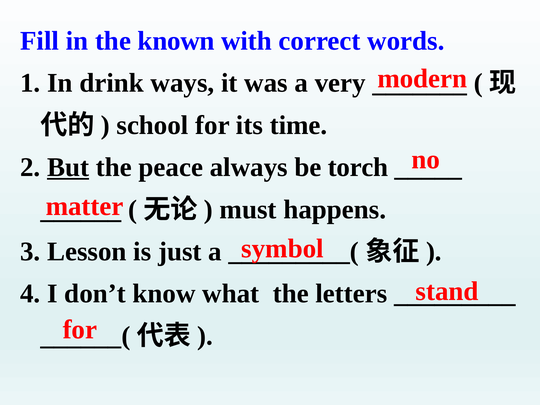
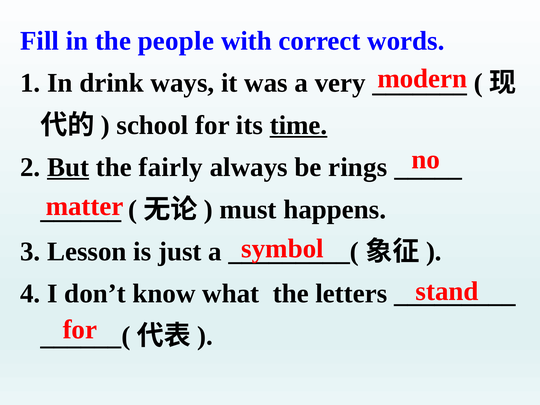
known: known -> people (176, 41)
time underline: none -> present (299, 125)
peace: peace -> fairly (171, 167)
torch: torch -> rings (358, 167)
